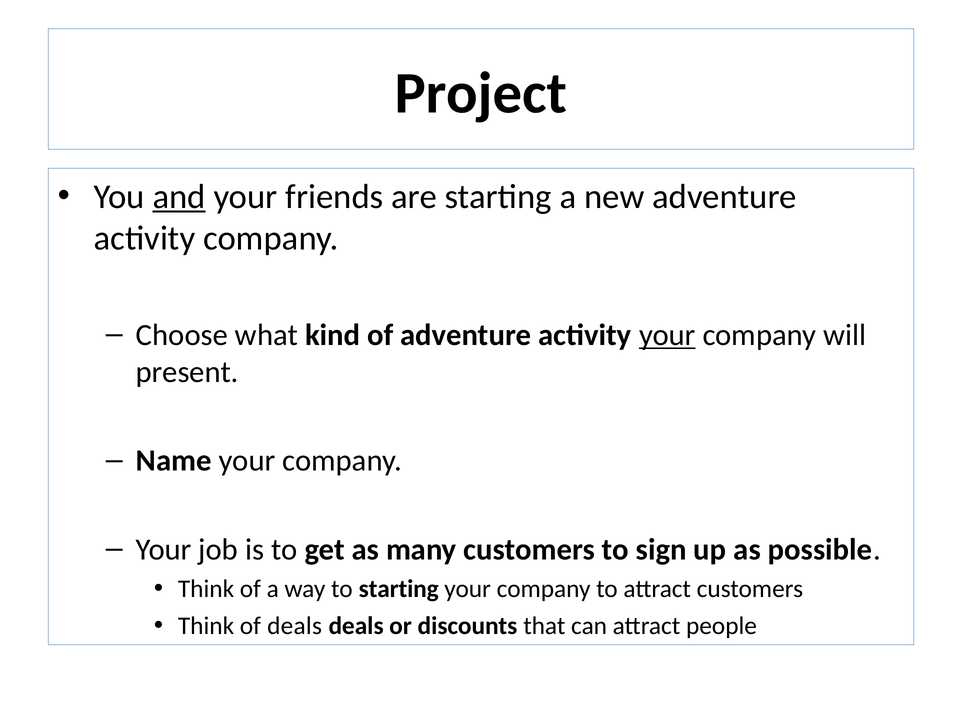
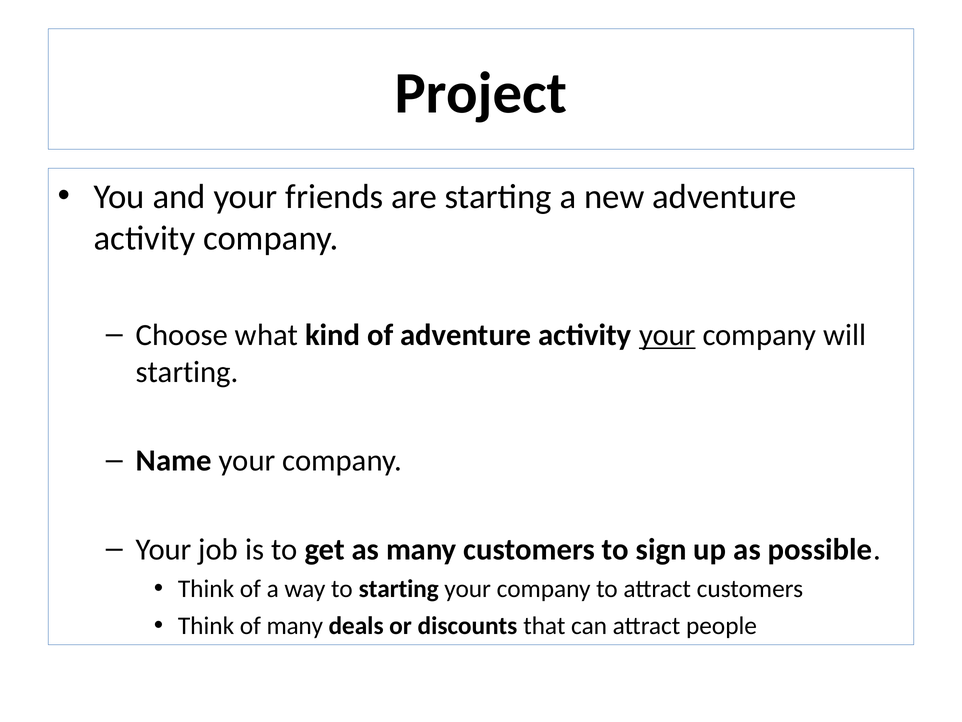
and underline: present -> none (179, 196)
present: present -> starting (187, 372)
of deals: deals -> many (295, 626)
